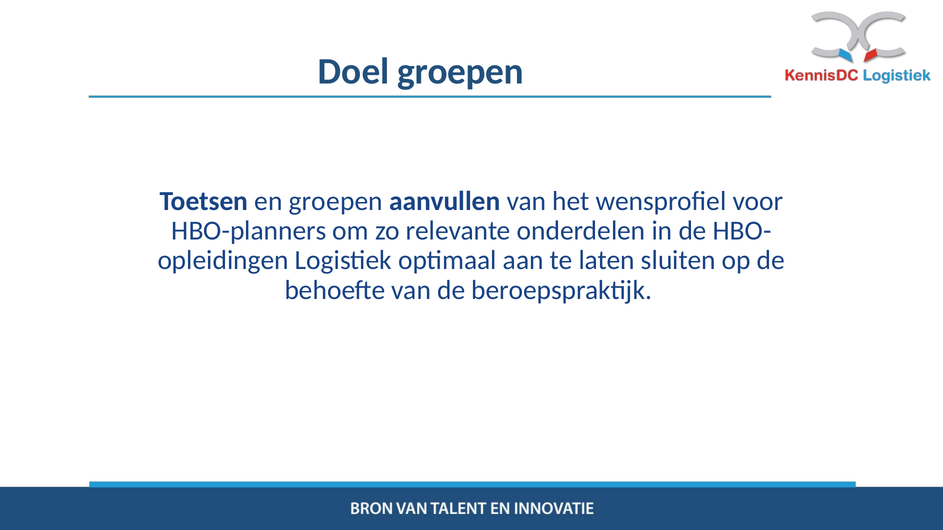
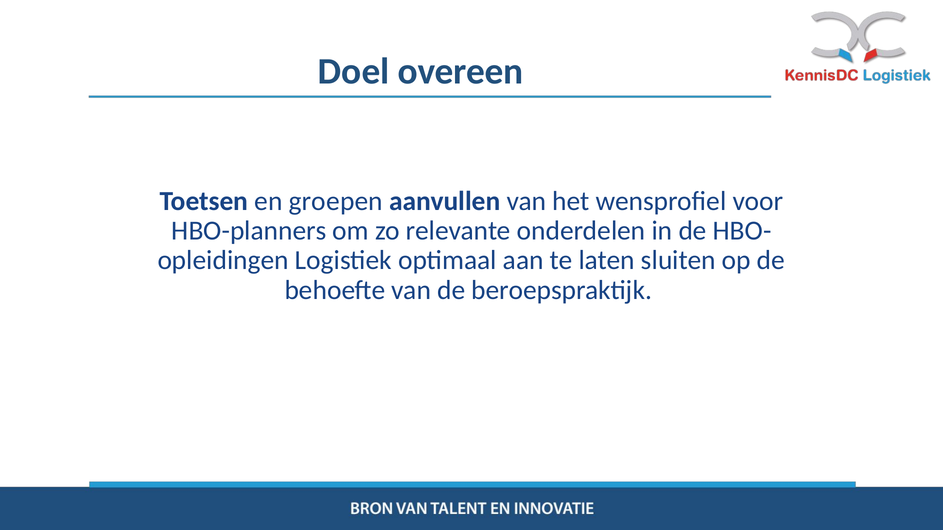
Doel groepen: groepen -> overeen (461, 72)
